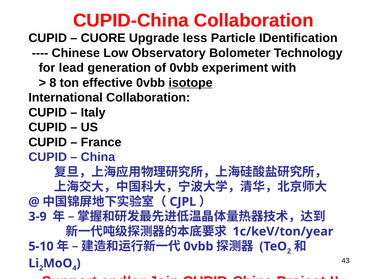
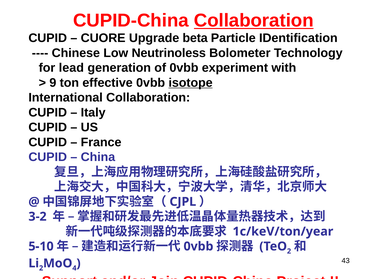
Collaboration underline: none -> present (254, 20)
less: less -> beta (195, 38)
Observatory: Observatory -> Neutrinoless (169, 53)
8: 8 -> 9 (53, 83)
3-9: 3-9 -> 3-2 (38, 217)
